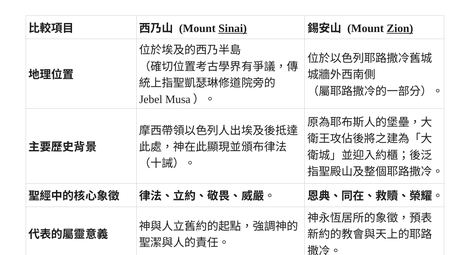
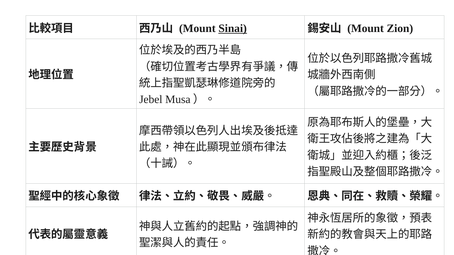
Zion underline: present -> none (400, 28)
